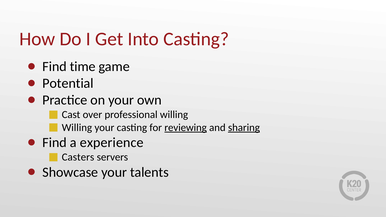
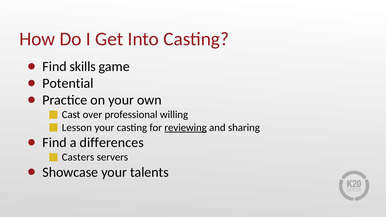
time: time -> skills (83, 67)
Willing: Willing -> Lesson (77, 128)
sharing underline: present -> none (244, 128)
experience: experience -> differences (112, 143)
